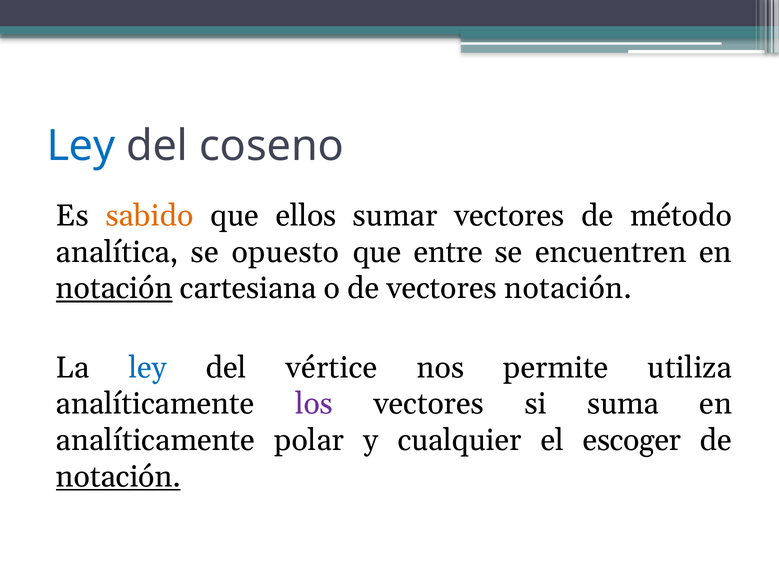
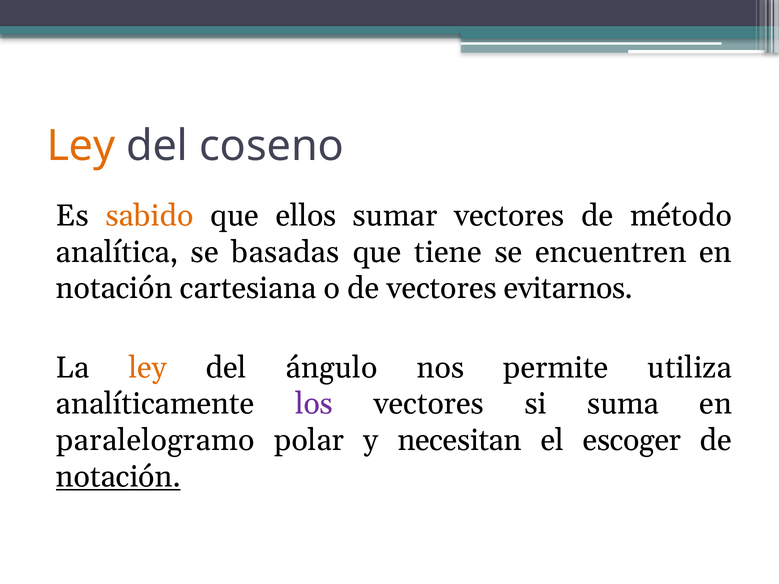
Ley colour: blue -> orange (81, 146)
opuesto: opuesto -> basadas (285, 252)
entre: entre -> tiene (448, 252)
notación underline: present -> none (114, 289)
vectores notación: notación -> evitarnos (568, 289)
ley colour: blue -> orange (148, 368)
vértice: vértice -> ángulo (332, 368)
analíticamente: analíticamente -> paralelogramo (155, 441)
cualquier: cualquier -> necesitan (460, 441)
